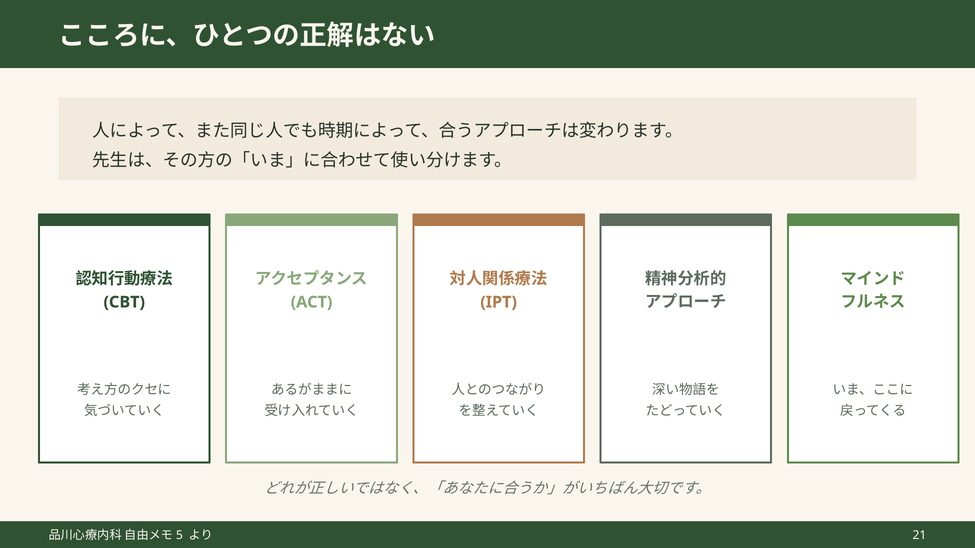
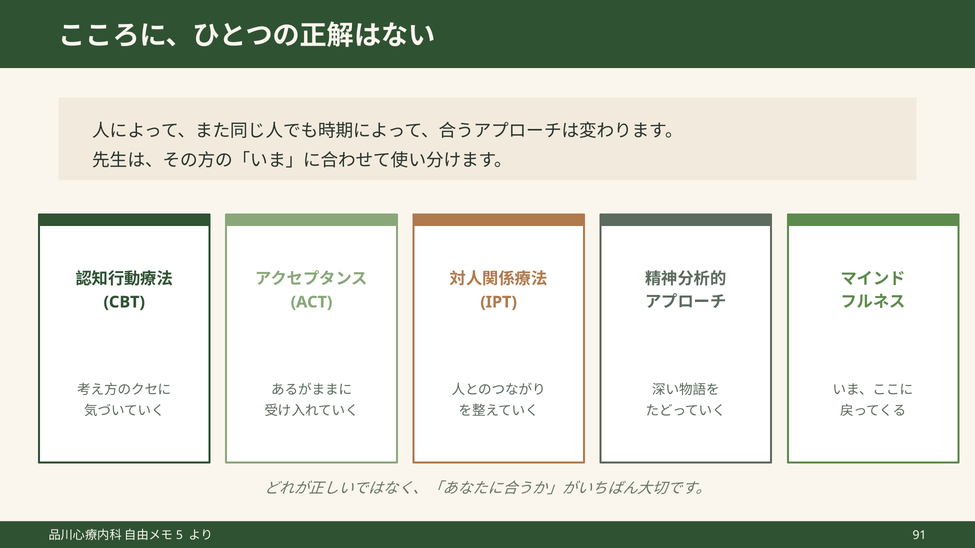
21: 21 -> 91 (919, 536)
